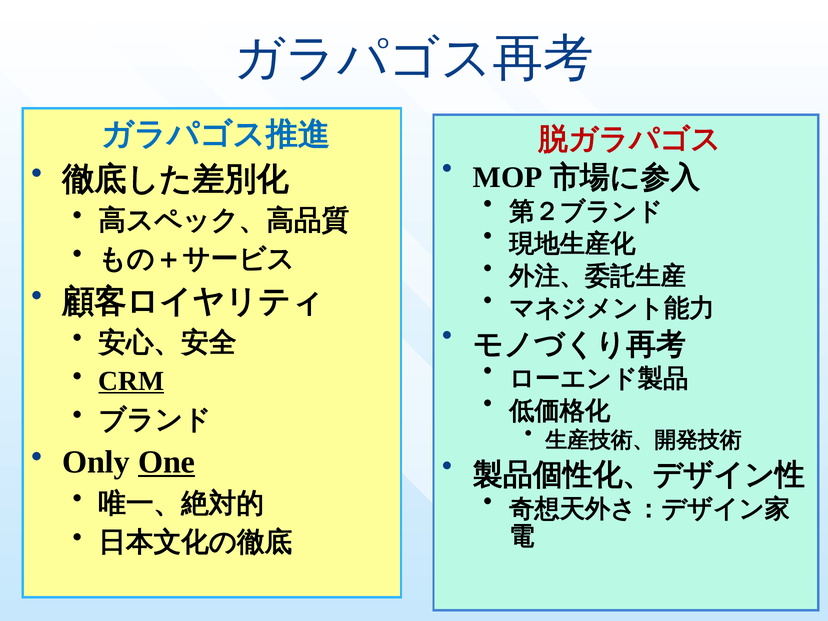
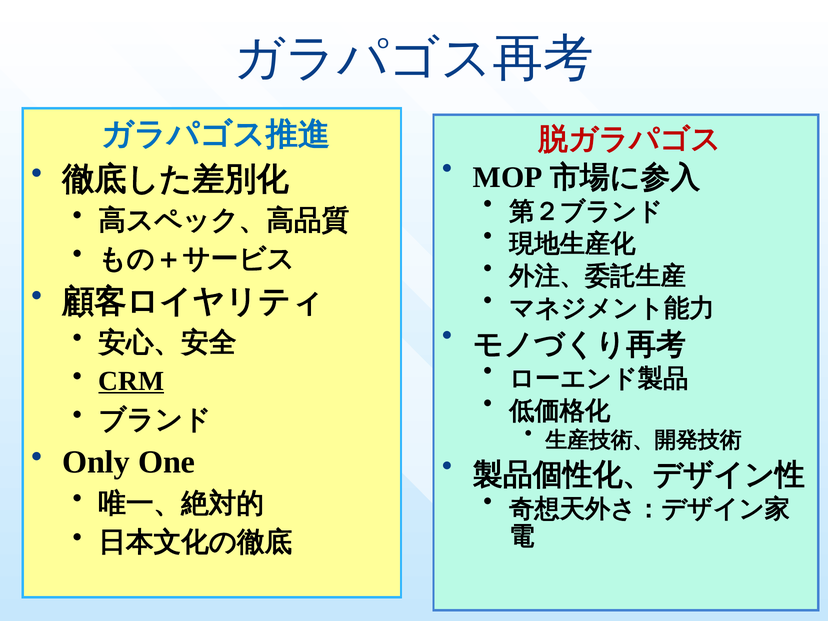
One underline: present -> none (167, 462)
